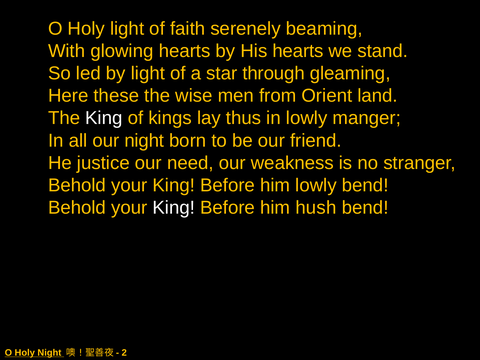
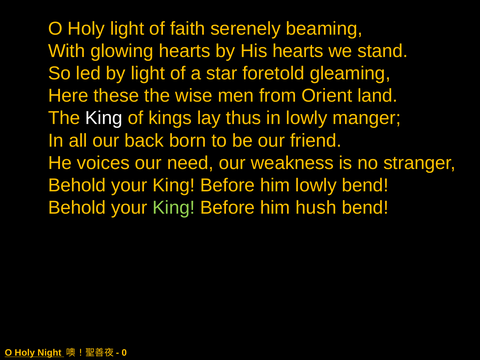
through: through -> foretold (274, 73)
our night: night -> back (144, 141)
justice: justice -> voices (103, 163)
King colour: white -> light green (174, 208)
2: 2 -> 0 (124, 353)
